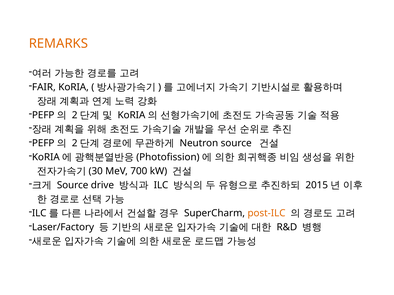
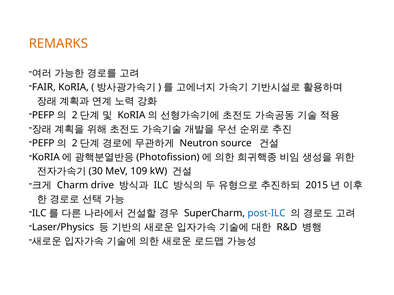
700: 700 -> 109 (139, 172)
Source: Source -> Charm (73, 186)
post-ILC colour: orange -> blue (267, 214)
Laser/Factory: Laser/Factory -> Laser/Physics (63, 228)
